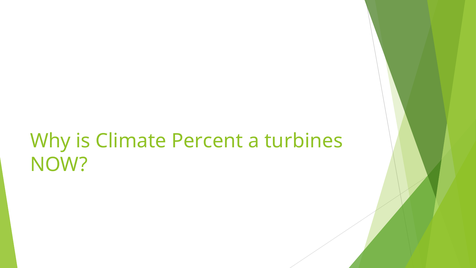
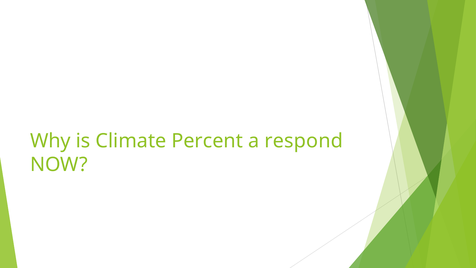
turbines: turbines -> respond (304, 141)
